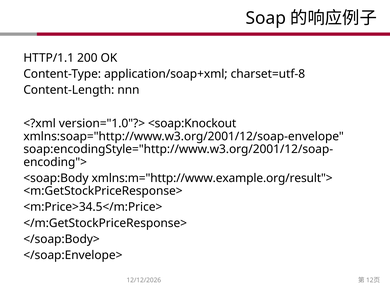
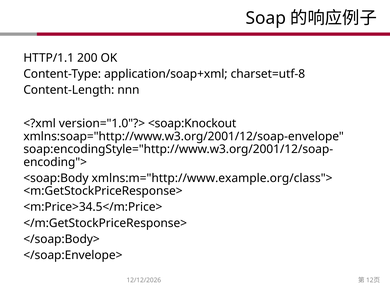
xmlns:m="http://www.example.org/result">: xmlns:m="http://www.example.org/result"> -> xmlns:m="http://www.example.org/class"> (212, 178)
